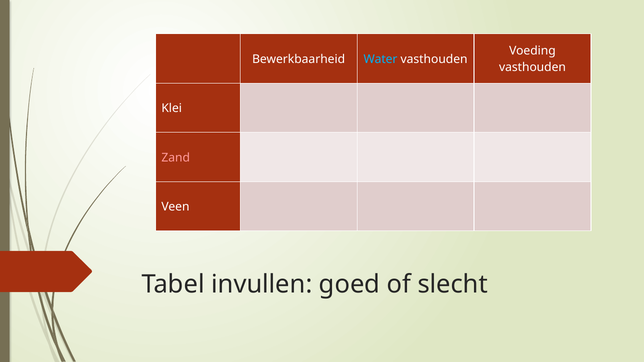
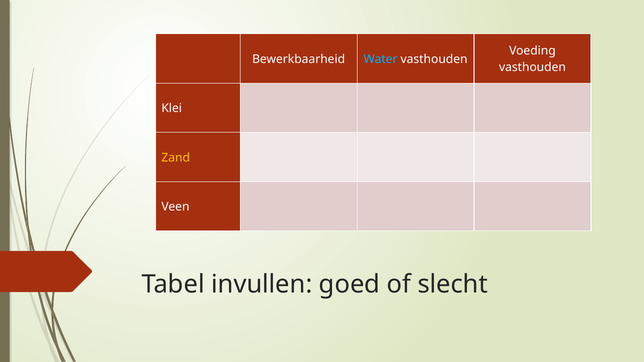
Zand colour: pink -> yellow (176, 158)
